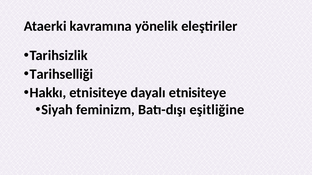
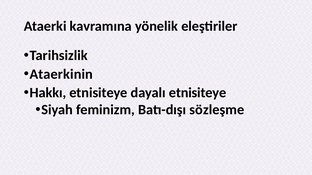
Tarihselliği: Tarihselliği -> Ataerkinin (61, 74)
eşitliğine: eşitliğine -> sözleşme (217, 110)
